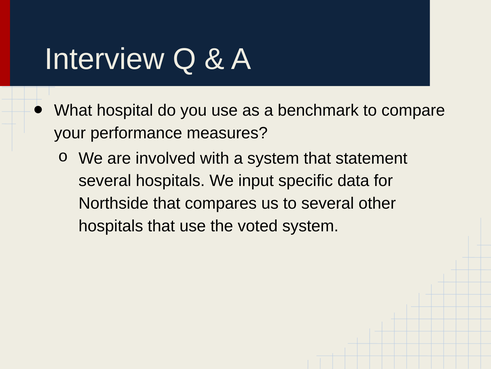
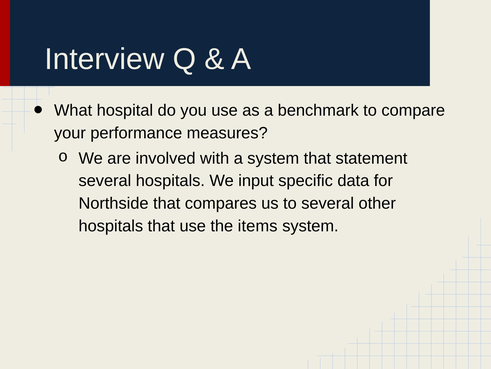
voted: voted -> items (258, 226)
